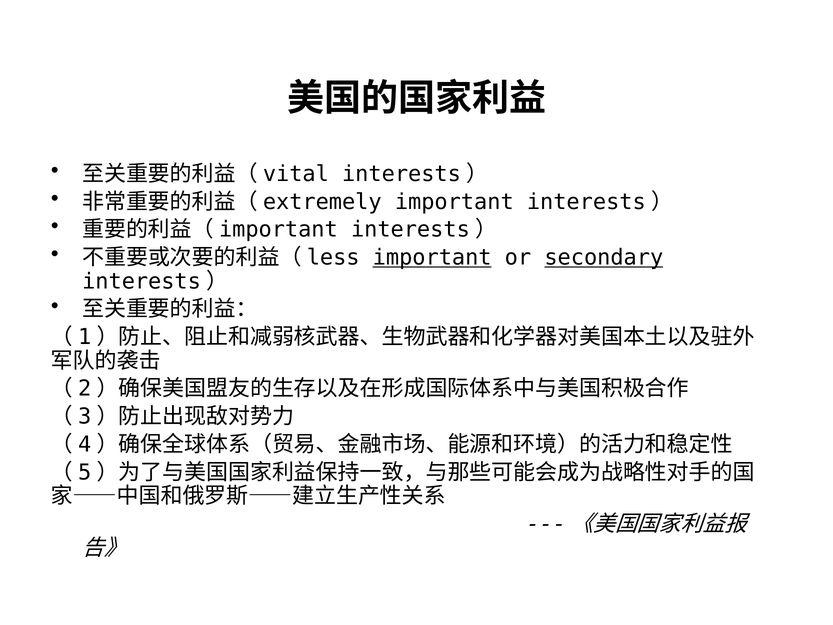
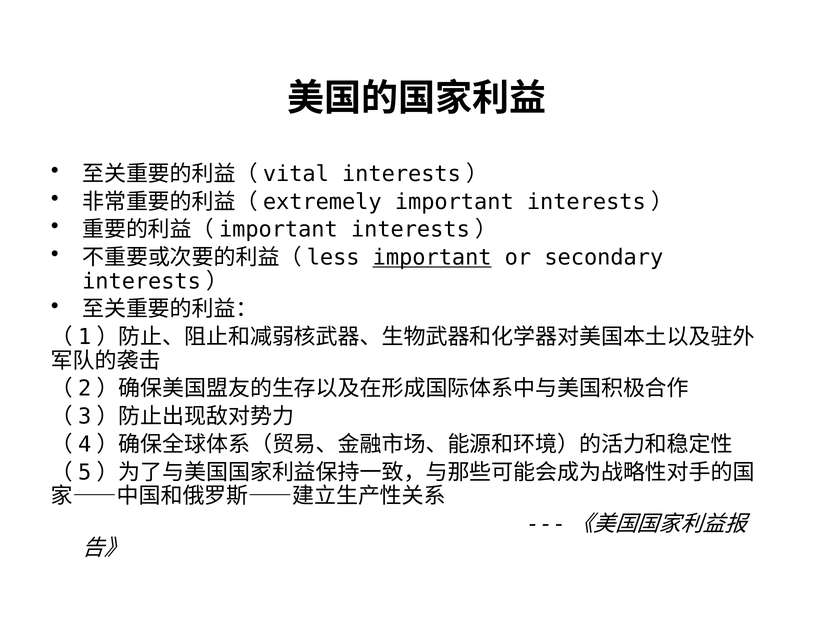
secondary underline: present -> none (604, 257)
